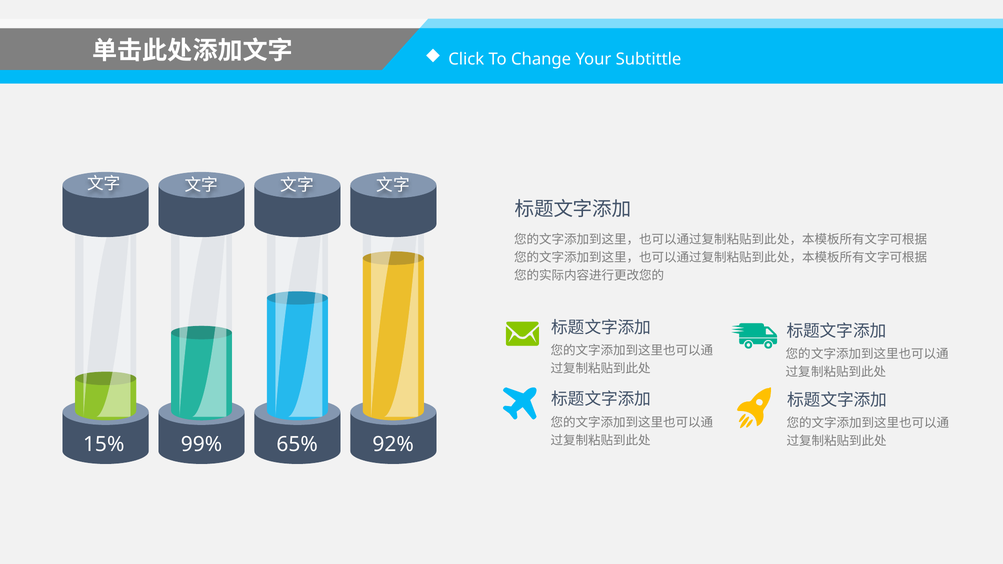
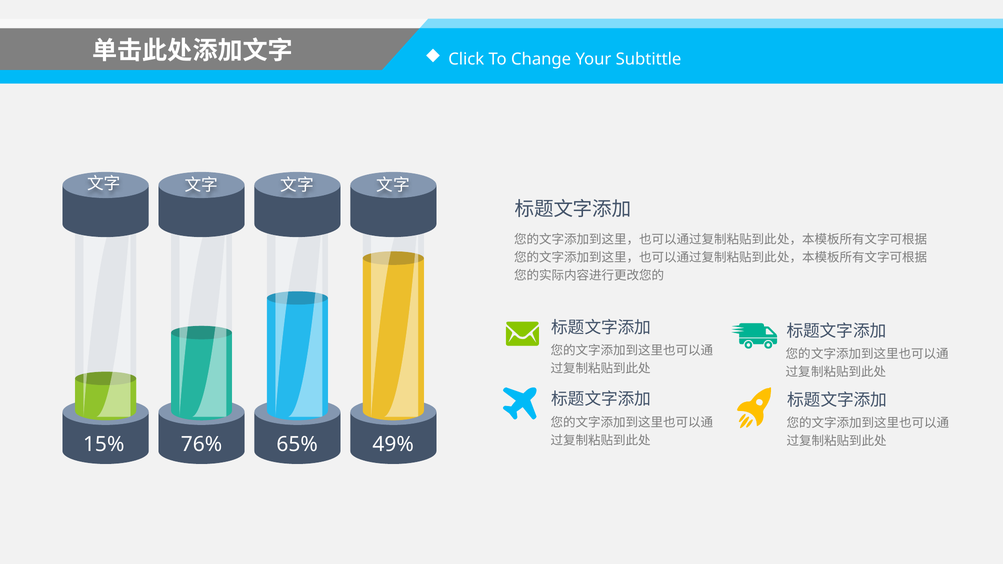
99%: 99% -> 76% (202, 445)
92%: 92% -> 49% (393, 445)
